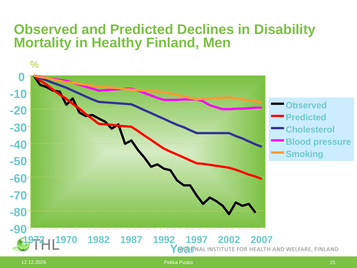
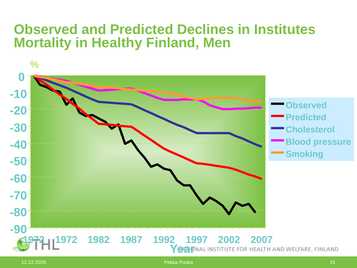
Disability: Disability -> Institutes (285, 29)
1972 1970: 1970 -> 1972 (66, 240)
